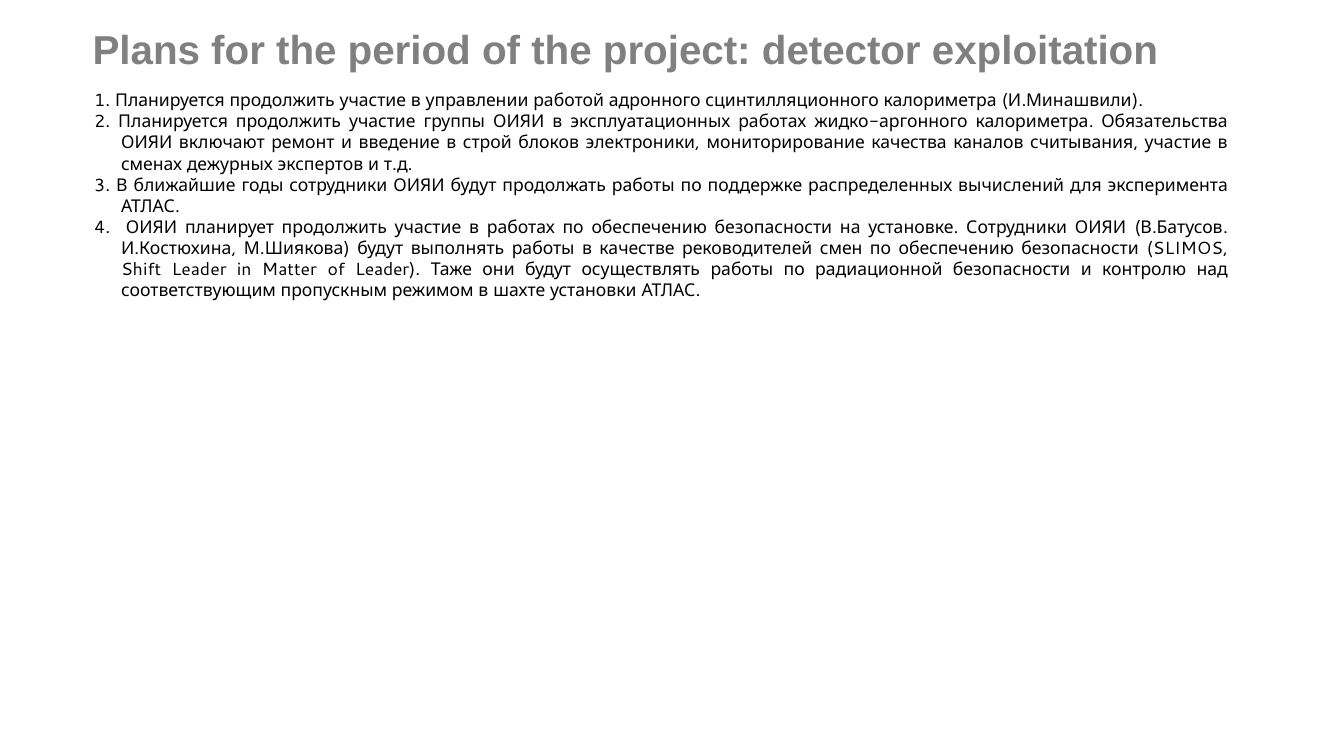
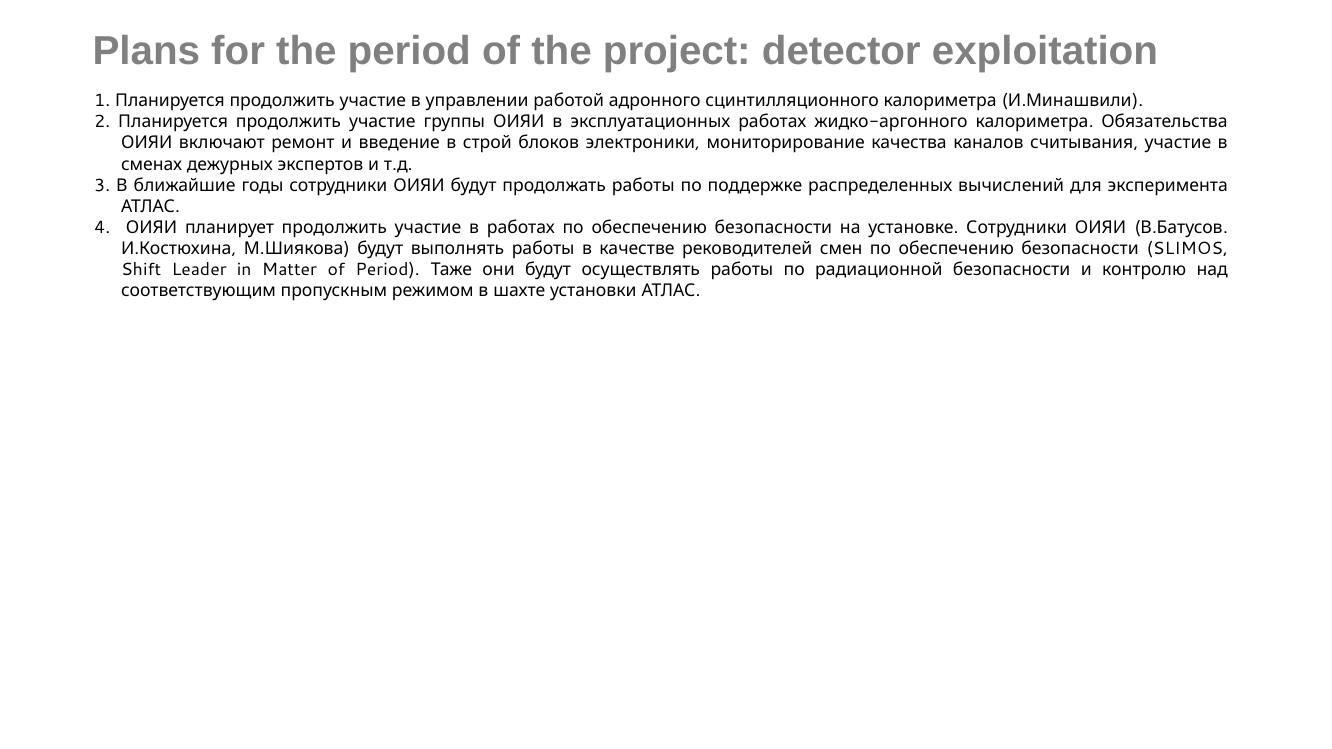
of Leader: Leader -> Period (388, 270)
